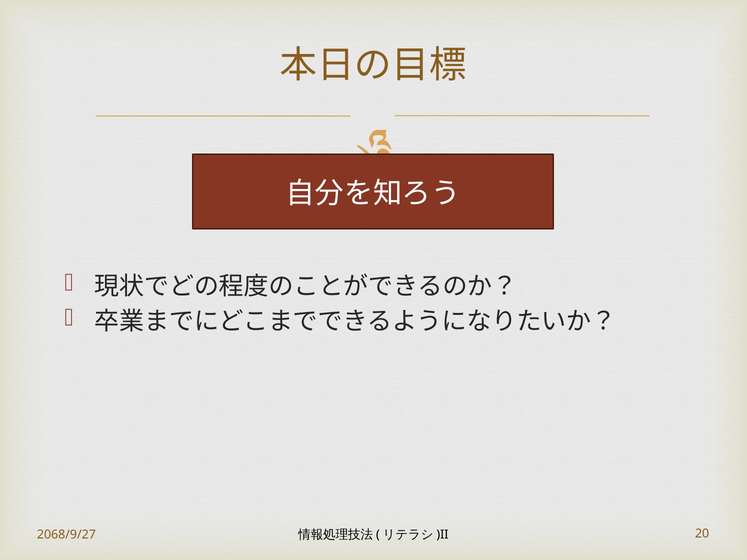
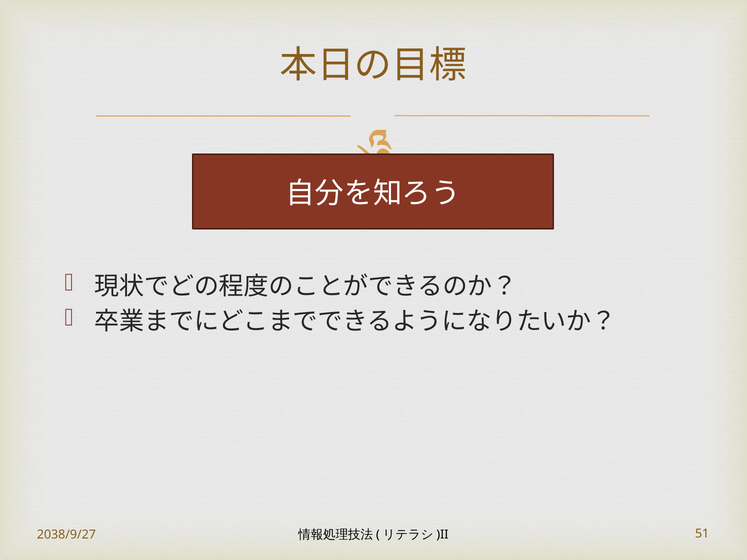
2068/9/27: 2068/9/27 -> 2038/9/27 (66, 535)
20: 20 -> 51 (702, 534)
